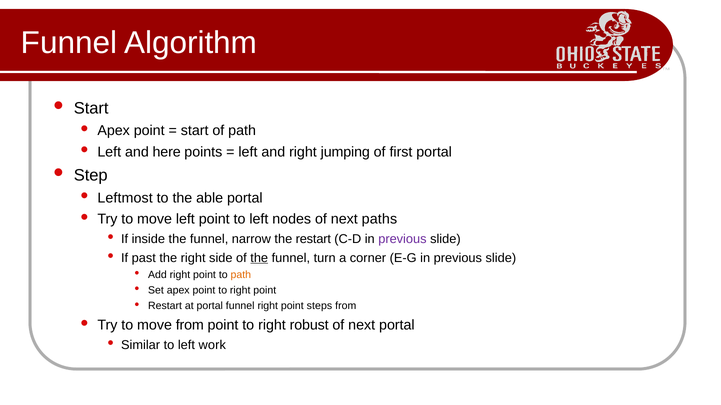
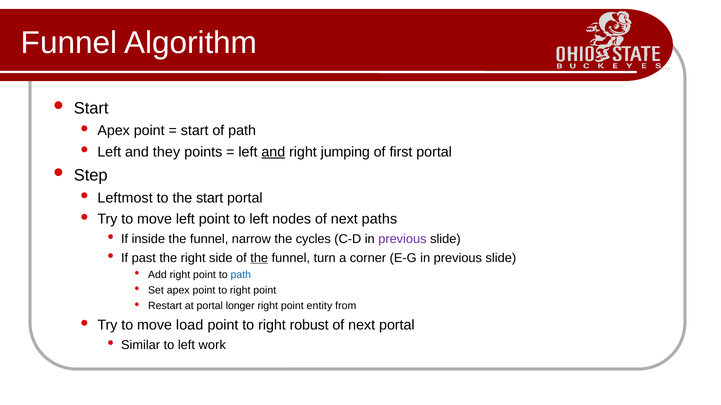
here: here -> they (166, 152)
and underline: none -> present (273, 152)
the able: able -> start (210, 198)
the restart: restart -> cycles (313, 239)
path colour: orange -> blue (241, 275)
portal funnel: funnel -> longer (240, 306)
steps: steps -> entity (319, 306)
move from: from -> load (190, 326)
